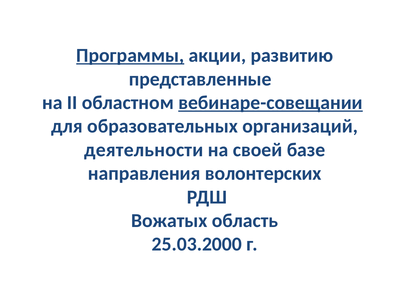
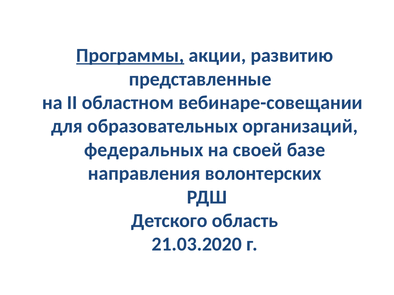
вебинаре-совещании underline: present -> none (270, 103)
деятельности: деятельности -> федеральных (144, 150)
Вожатых: Вожатых -> Детского (169, 221)
25.03.2000: 25.03.2000 -> 21.03.2020 (197, 245)
